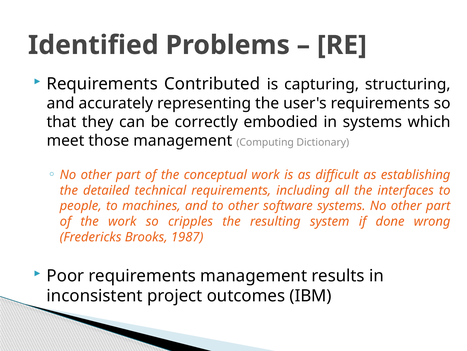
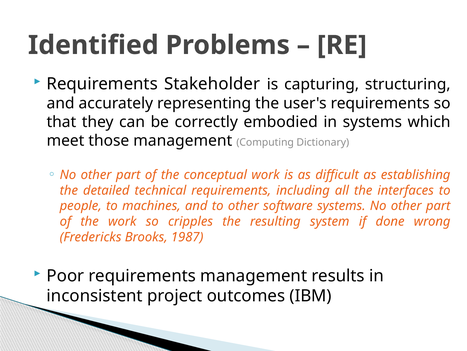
Contributed: Contributed -> Stakeholder (212, 84)
